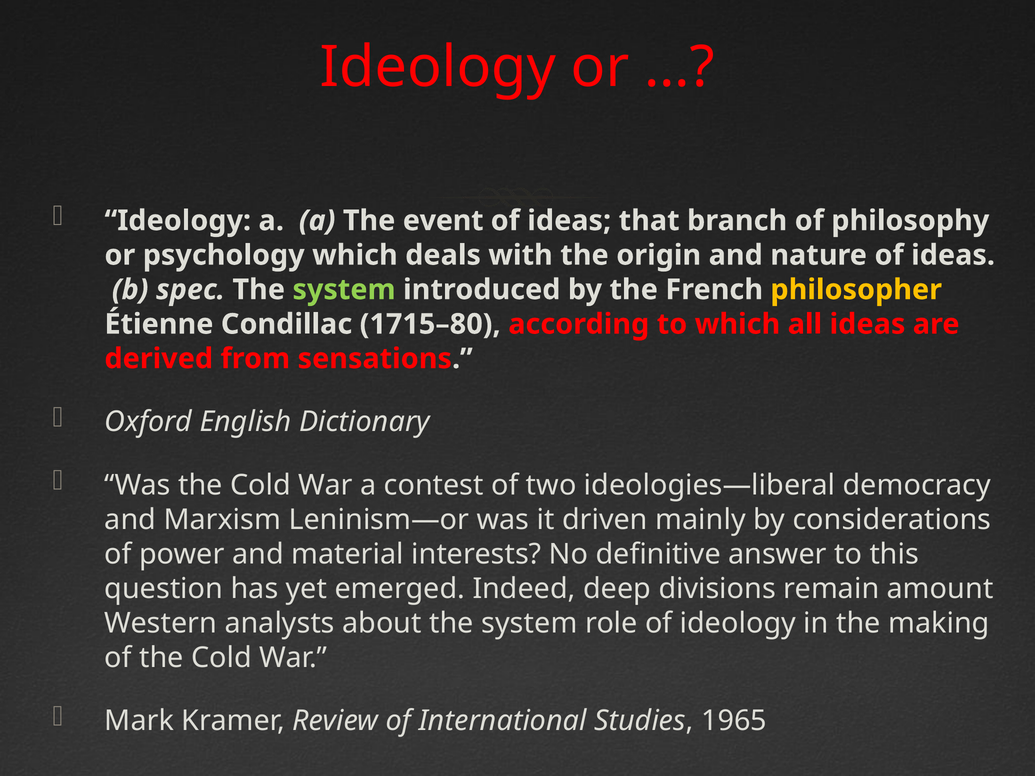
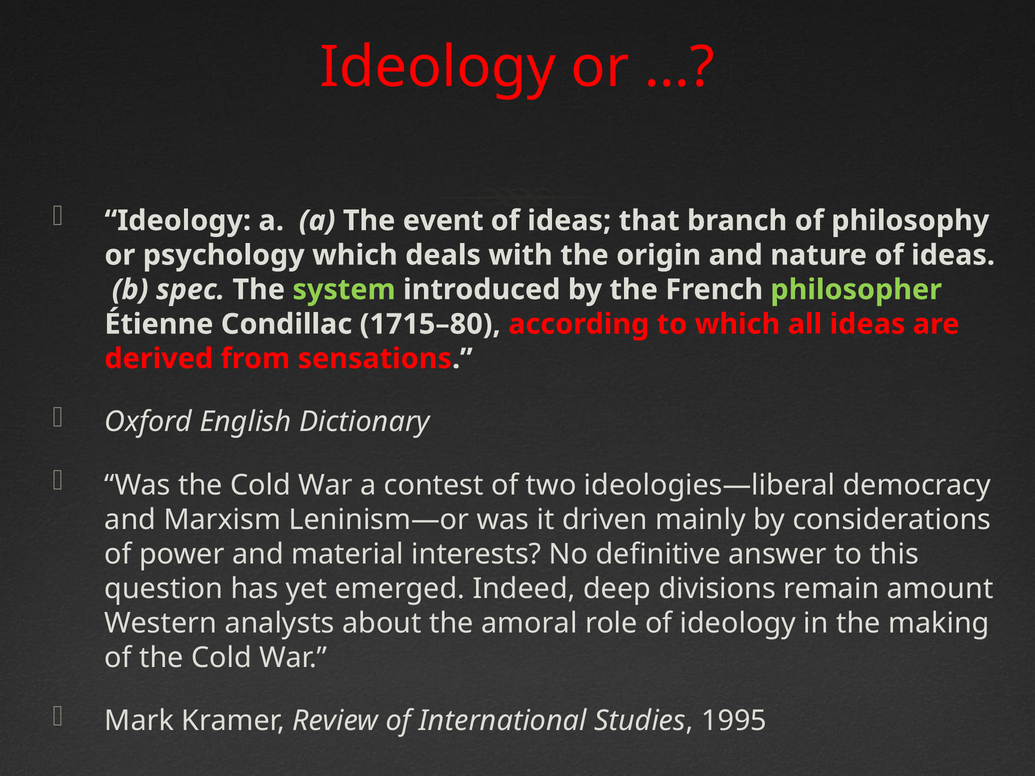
philosopher colour: yellow -> light green (856, 290)
about the system: system -> amoral (529, 623)
1965: 1965 -> 1995 (734, 721)
